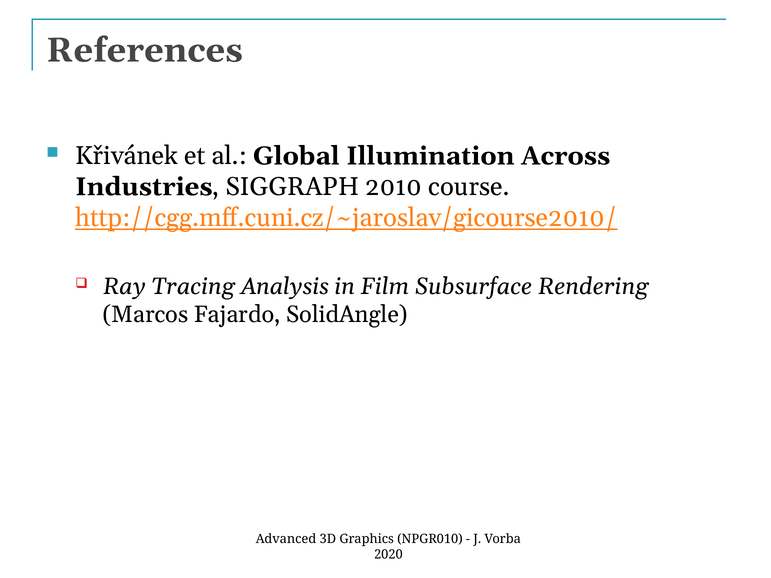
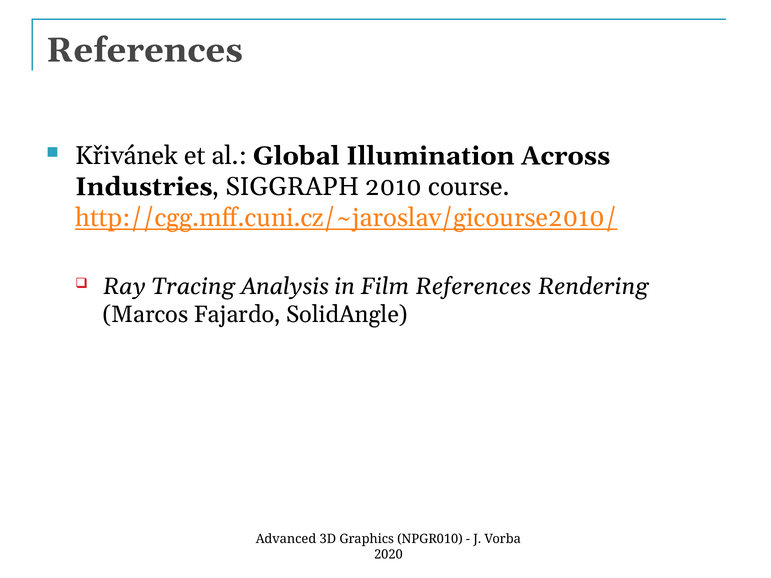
Film Subsurface: Subsurface -> References (473, 287)
